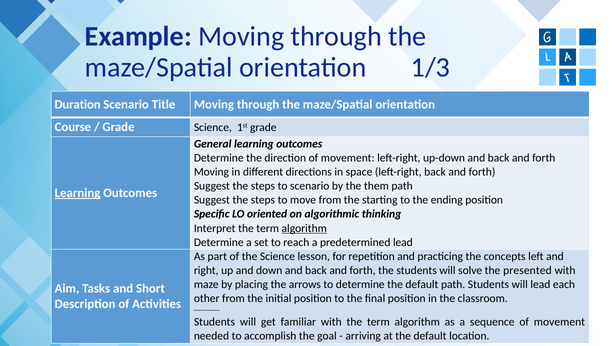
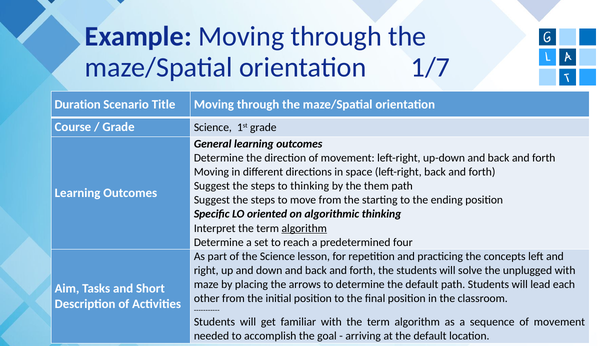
1/3: 1/3 -> 1/7 (430, 67)
to scenario: scenario -> thinking (310, 186)
Learning underline: present -> none (78, 193)
predetermined lead: lead -> four (403, 242)
presented: presented -> unplugged (528, 270)
